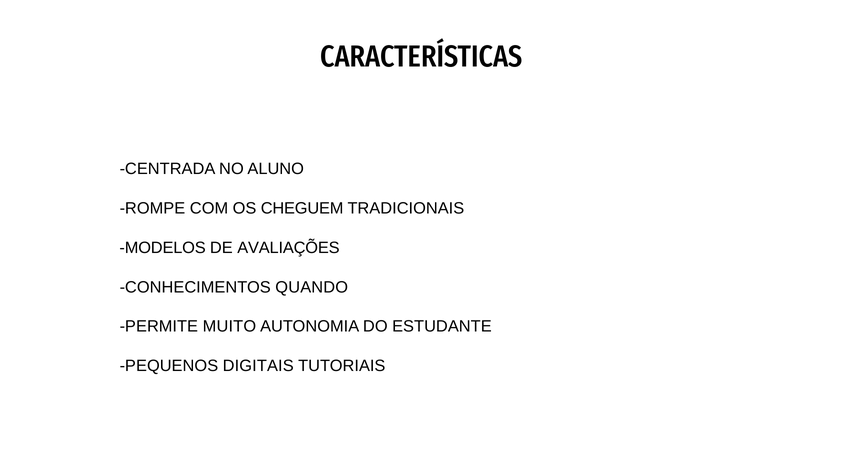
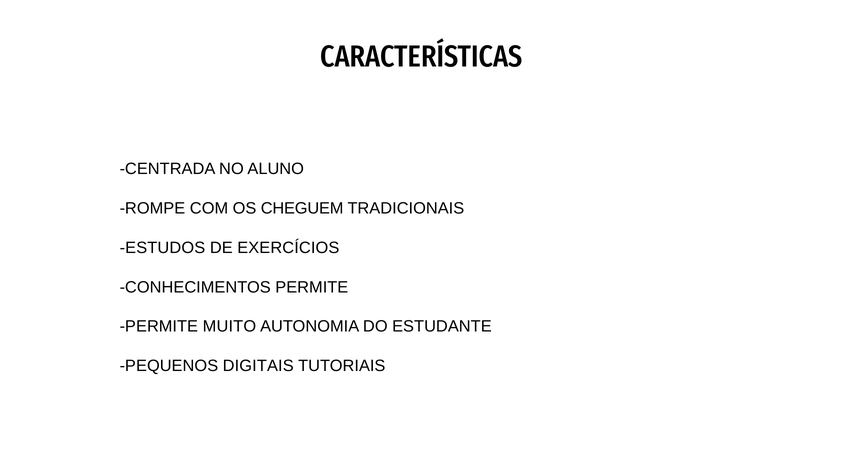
MODELOS: MODELOS -> ESTUDOS (162, 248)
AVALIAÇÕES: AVALIAÇÕES -> EXERCÍCIOS (288, 248)
CONHECIMENTOS QUANDO: QUANDO -> PERMITE (312, 287)
